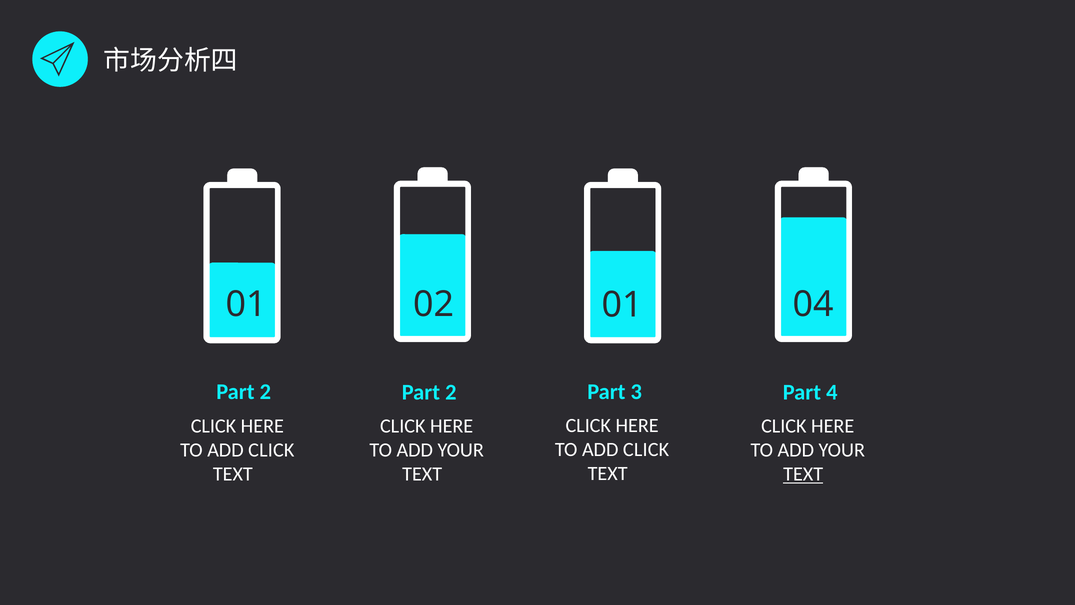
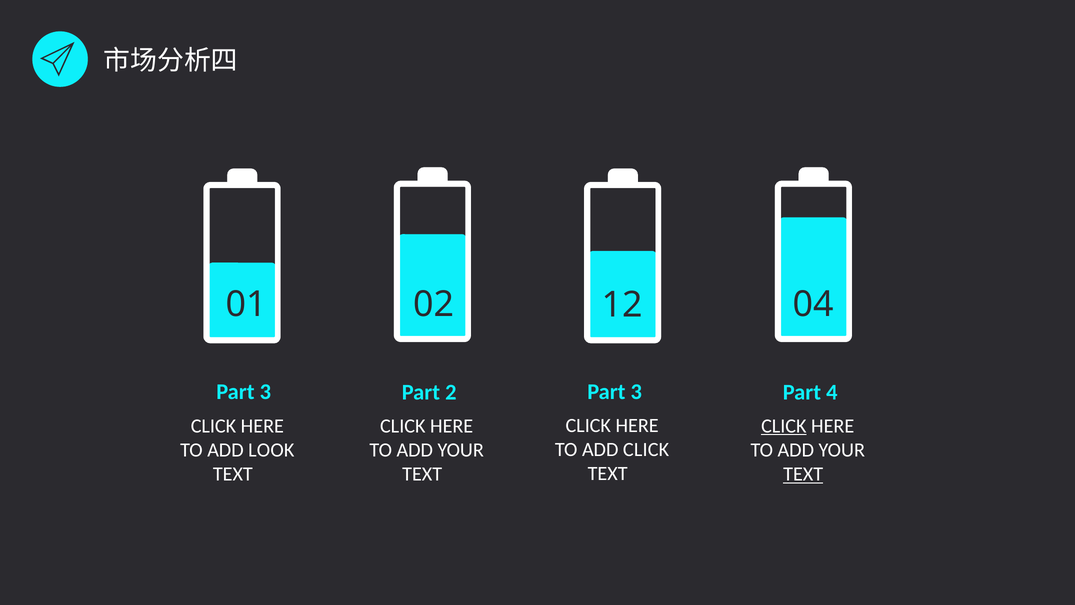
02 01: 01 -> 12 (622, 305)
2: 2 -> 3 (265, 392)
CLICK underline: none -> present (784, 426)
CLICK: CLICK -> LOOK (271, 450)
